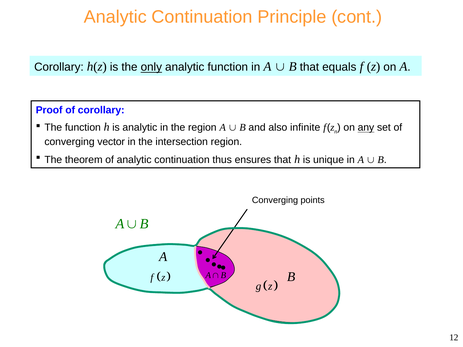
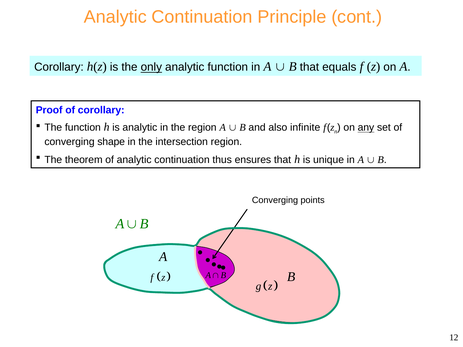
vector: vector -> shape (111, 142)
